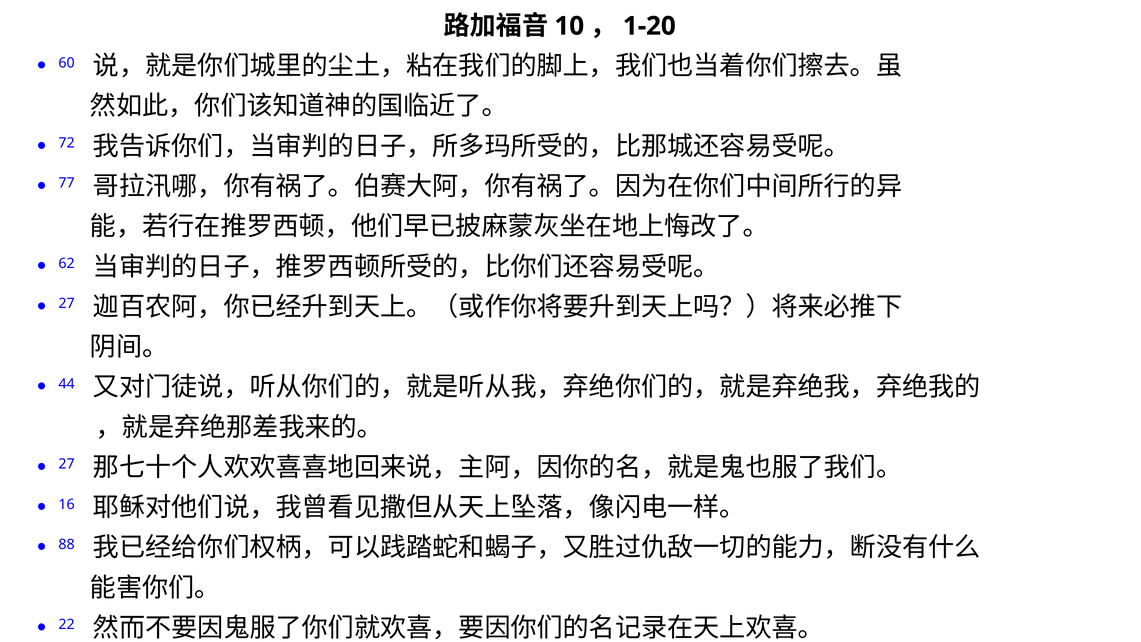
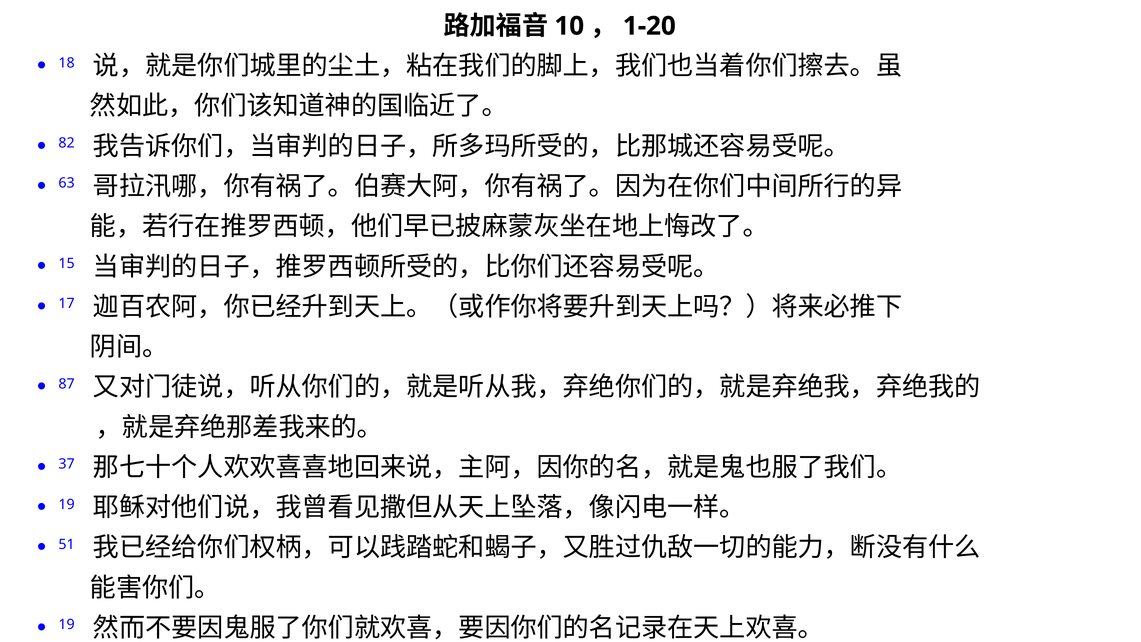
60: 60 -> 18 (67, 63)
72: 72 -> 82 (67, 143)
77: 77 -> 63 (67, 183)
62: 62 -> 15 (67, 263)
27: 27 -> 17 (67, 304)
44: 44 -> 87 (67, 384)
27: 27 -> 37 (67, 464)
16: 16 -> 19 (67, 504)
88: 88 -> 51 (67, 544)
22: 22 -> 19 (67, 625)
